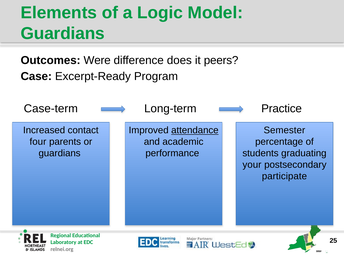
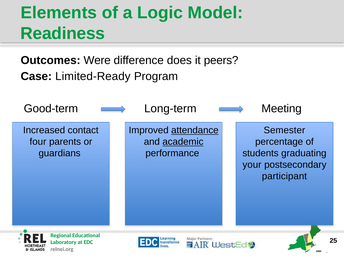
Guardians: Guardians -> Readiness (63, 33)
Excerpt-Ready: Excerpt-Ready -> Limited-Ready (93, 76)
Case-term: Case-term -> Good-term (51, 108)
Practice: Practice -> Meeting (282, 108)
academic underline: none -> present (183, 142)
participate: participate -> participant (284, 176)
